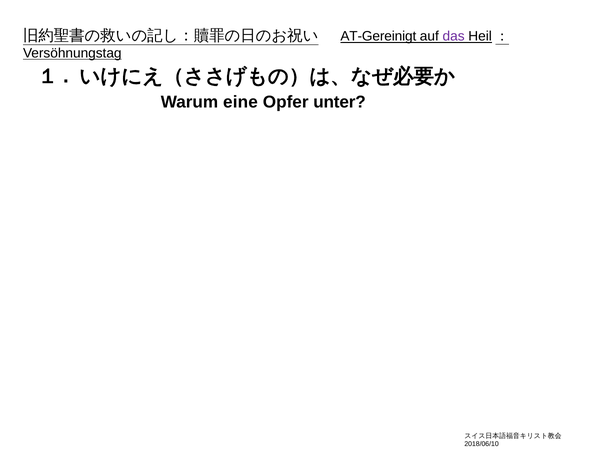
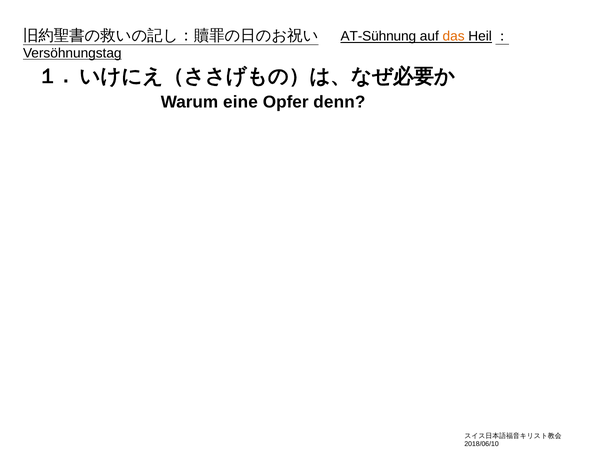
AT-Gereinigt: AT-Gereinigt -> AT-Sühnung (378, 36)
das colour: purple -> orange (454, 36)
unter: unter -> denn (339, 102)
